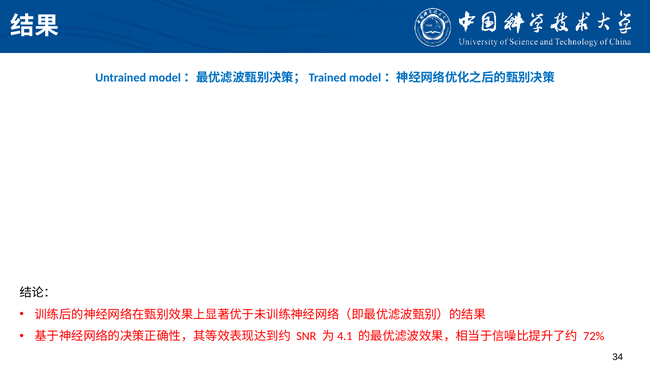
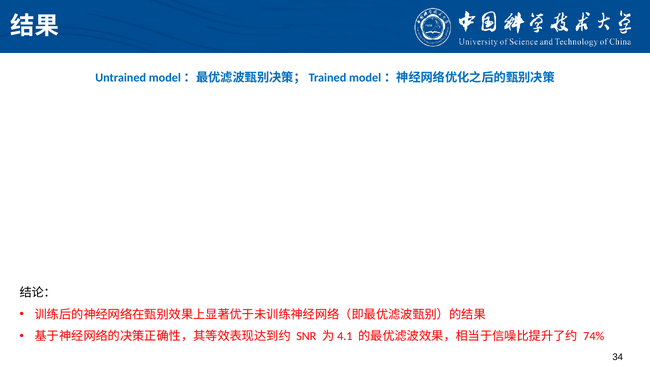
72%: 72% -> 74% (594, 336)
